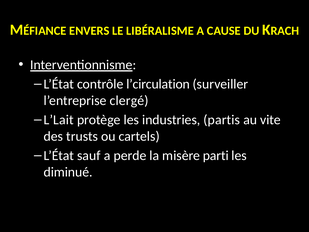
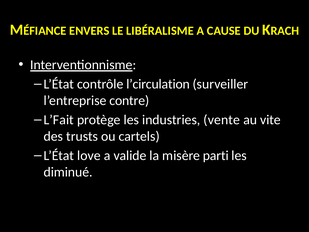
clergé: clergé -> contre (129, 101)
L’Lait: L’Lait -> L’Fait (59, 120)
partis: partis -> vente (222, 120)
sauf: sauf -> love (89, 155)
perde: perde -> valide (130, 155)
